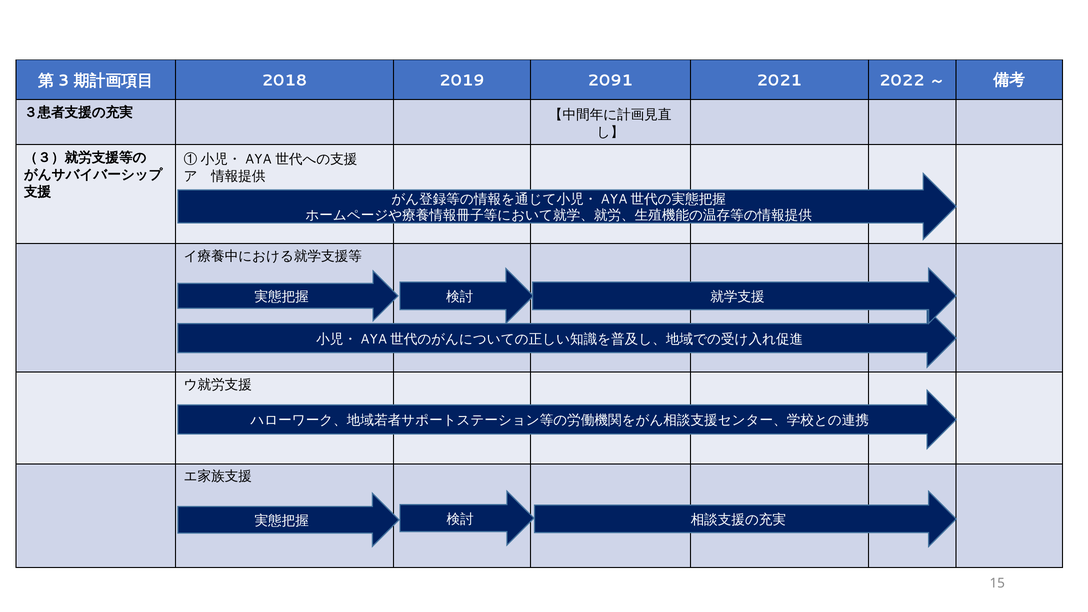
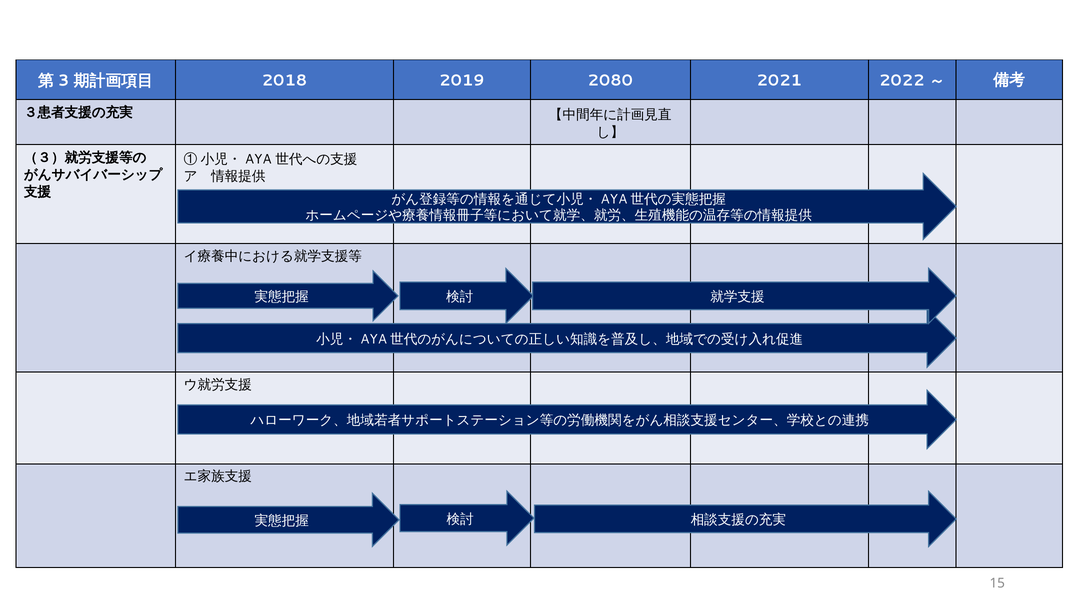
2091: 2091 -> 2080 (610, 81)
